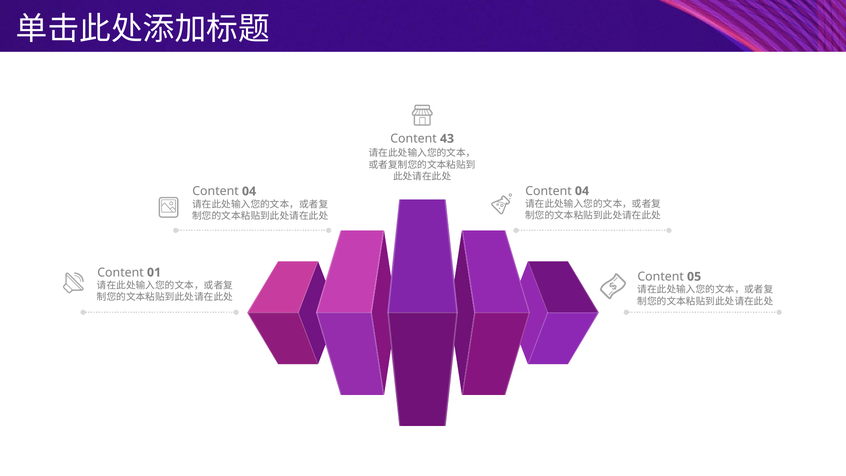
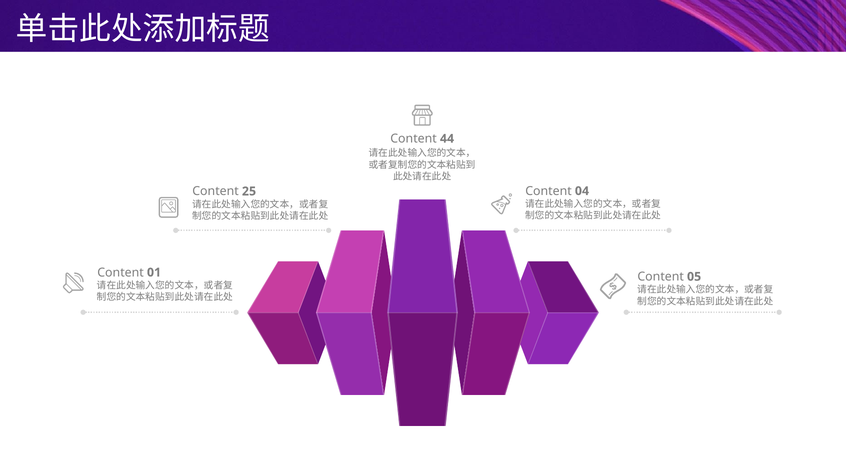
43: 43 -> 44 (447, 139)
04: 04 -> 25 (249, 191)
